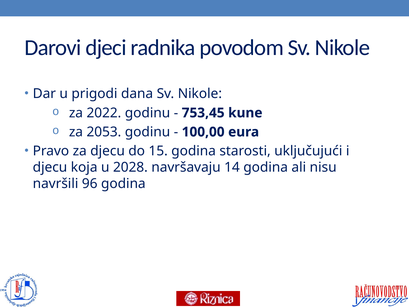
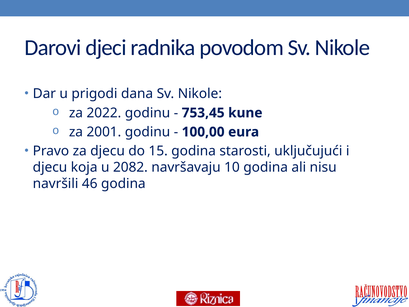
2053: 2053 -> 2001 (104, 132)
2028: 2028 -> 2082 (130, 167)
14: 14 -> 10 (232, 167)
96: 96 -> 46 (90, 184)
